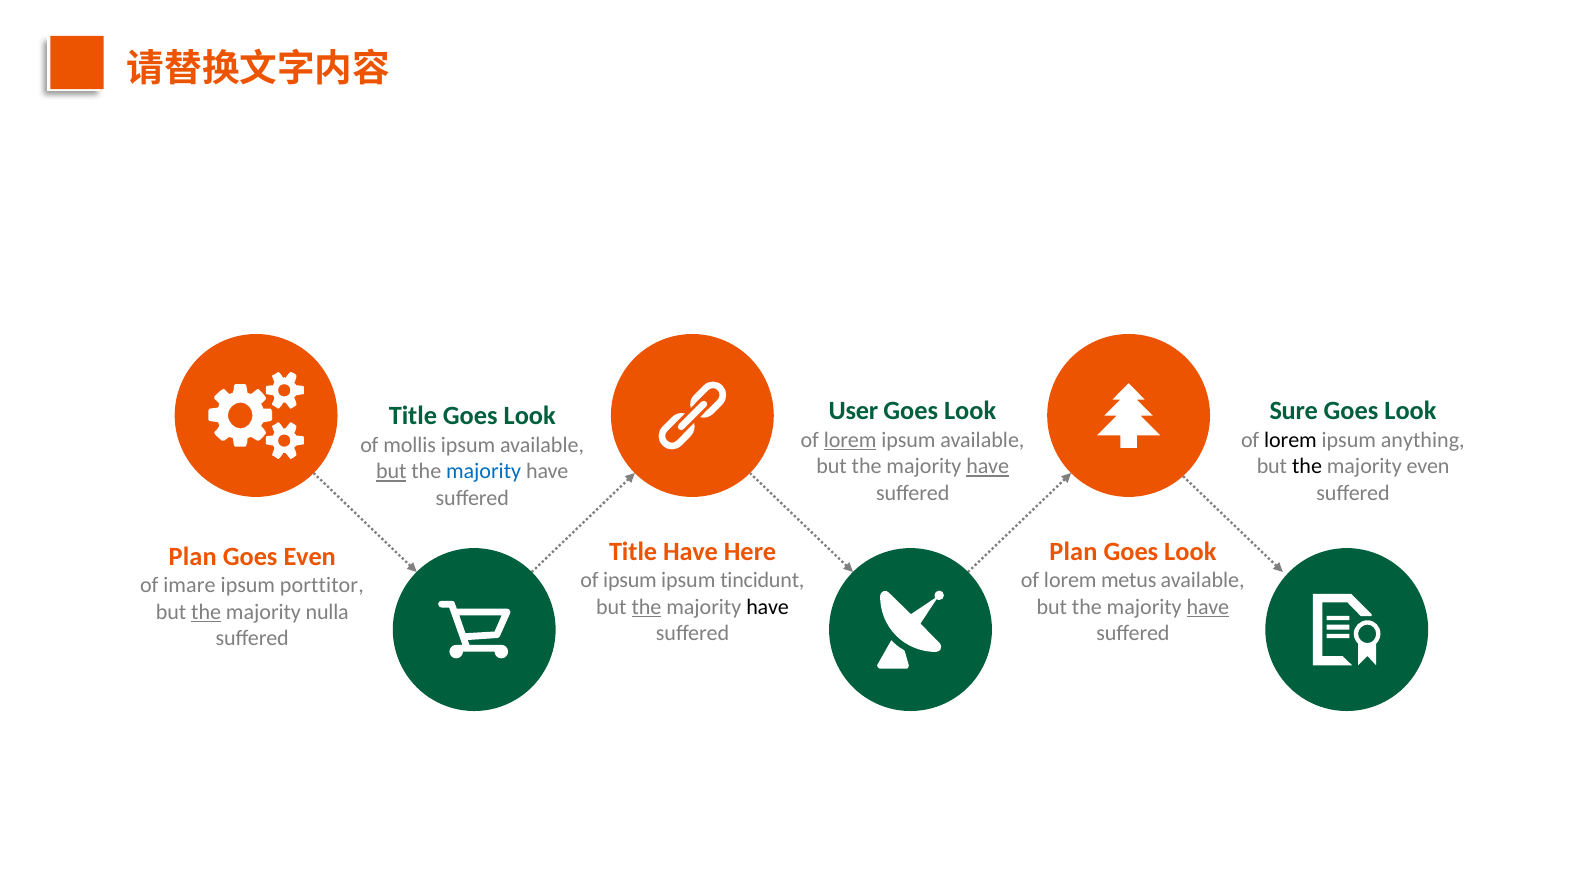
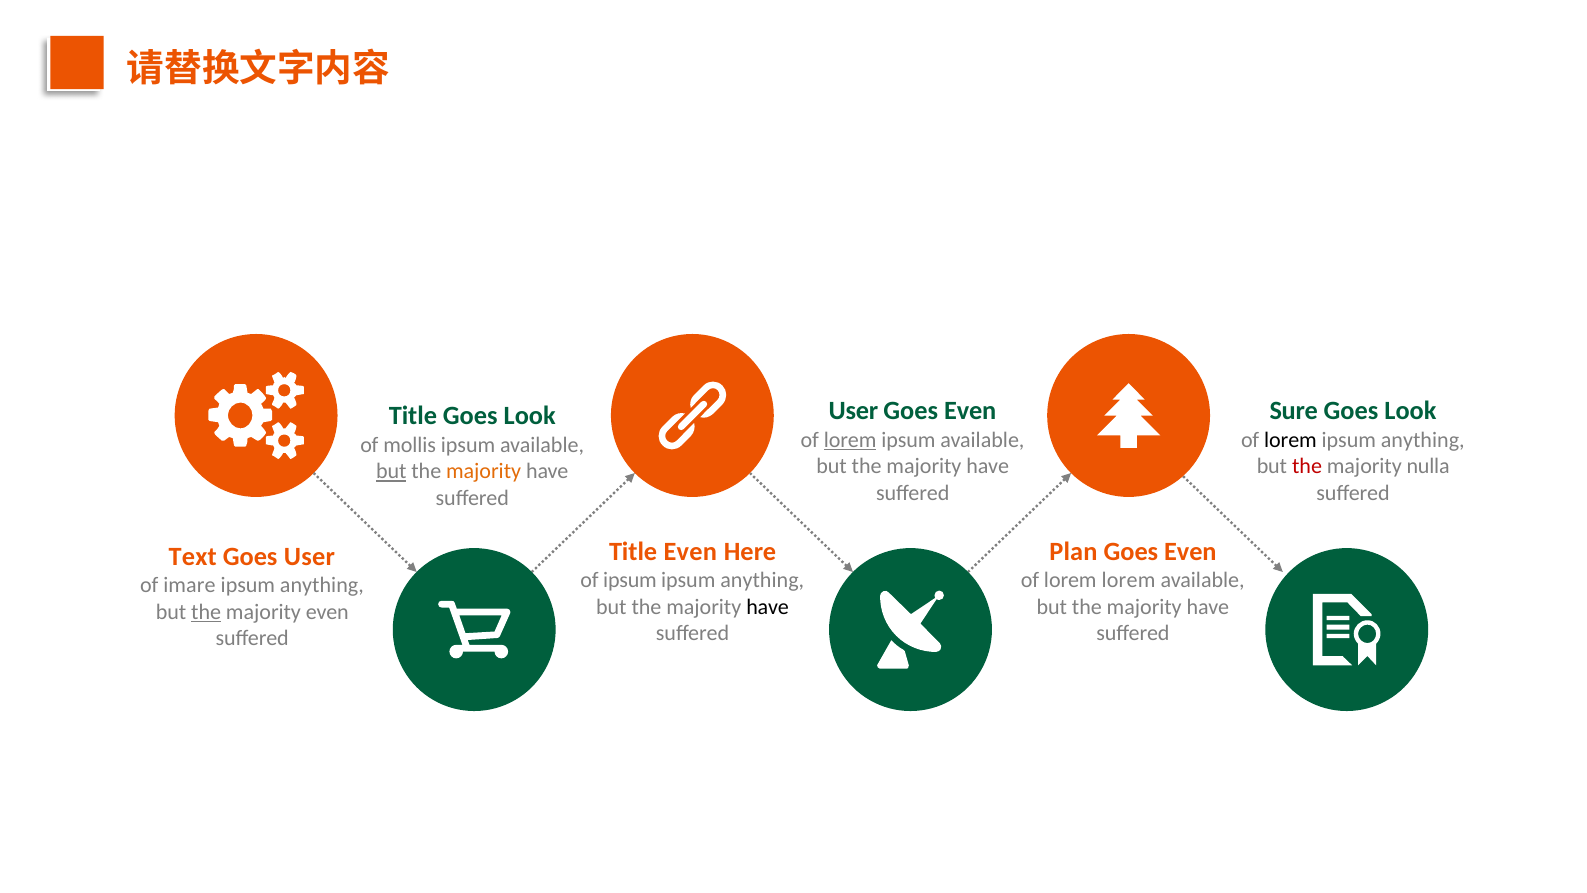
Look: Look -> Even (970, 411)
have underline: present -> none (988, 466)
the colour: black -> red (1307, 466)
majority even: even -> nulla (1428, 466)
majority colour: blue -> orange (484, 471)
Title Have: Have -> Even (690, 552)
Look: Look -> Even (1190, 552)
Plan: Plan -> Text (193, 557)
Goes Even: Even -> User (309, 557)
tincidunt: tincidunt -> anything (762, 580)
lorem metus: metus -> lorem (1129, 580)
porttitor: porttitor -> anything (322, 585)
the underline: present -> none (647, 607)
have underline: present -> none (1208, 607)
majority nulla: nulla -> even (327, 612)
